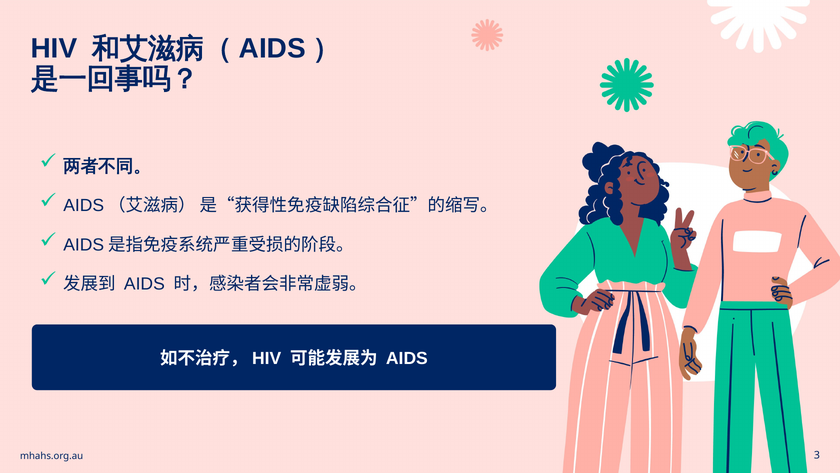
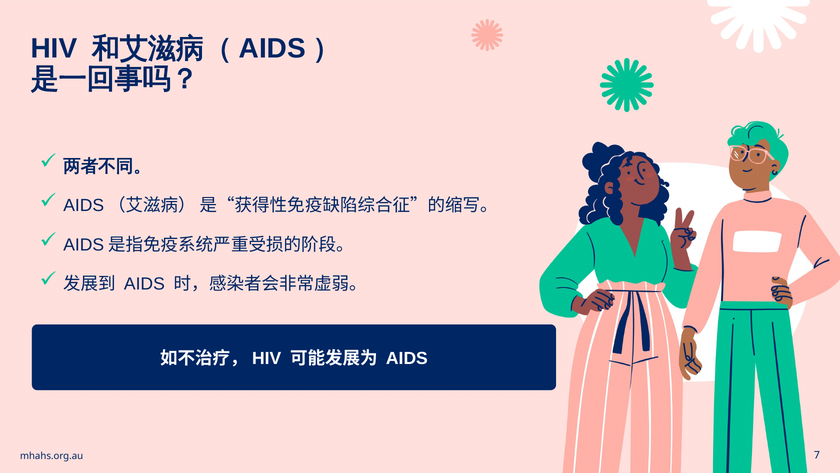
3: 3 -> 7 (817, 455)
